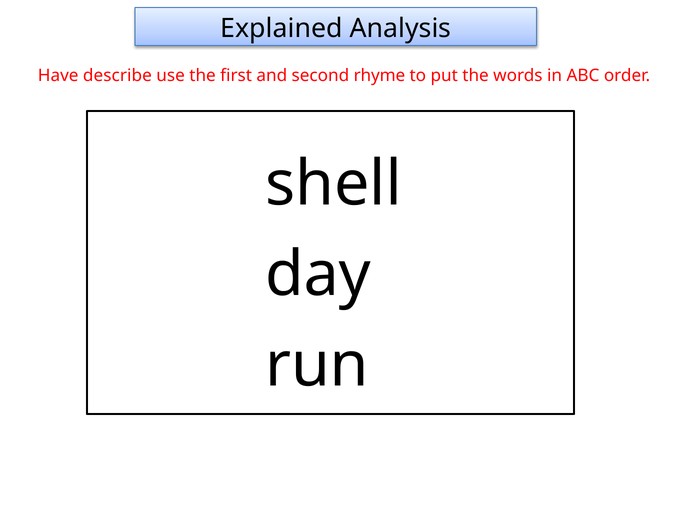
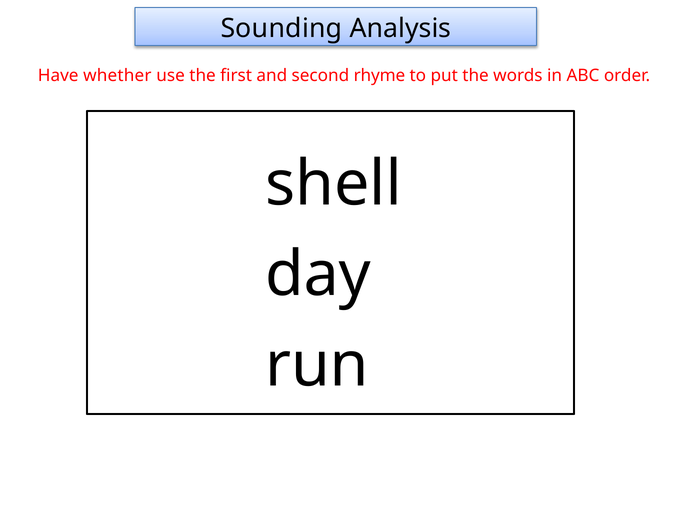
Explained: Explained -> Sounding (281, 28)
describe: describe -> whether (117, 76)
